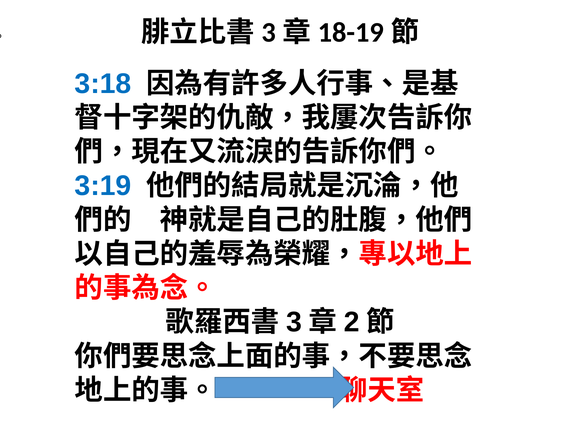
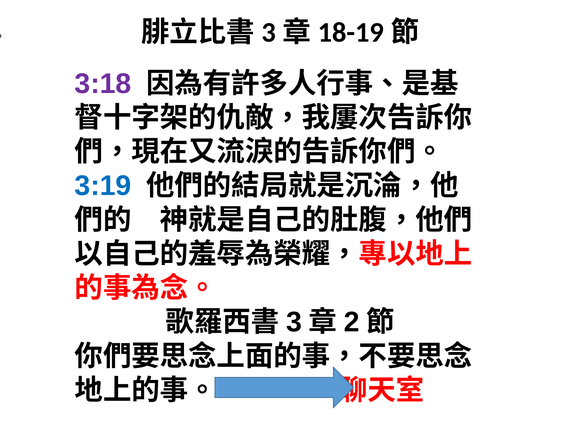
3:18 colour: blue -> purple (103, 84)
